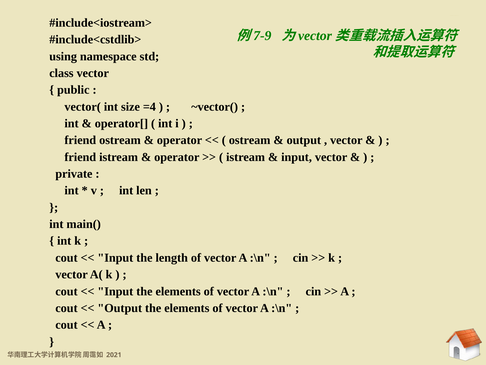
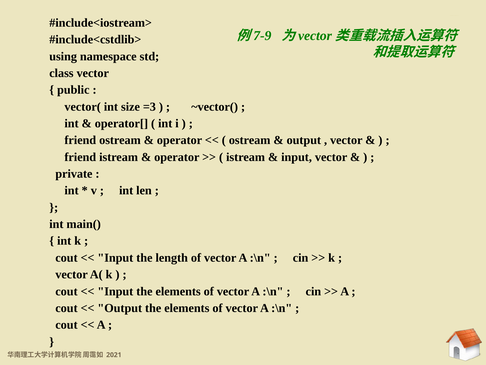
=4: =4 -> =3 (149, 107)
